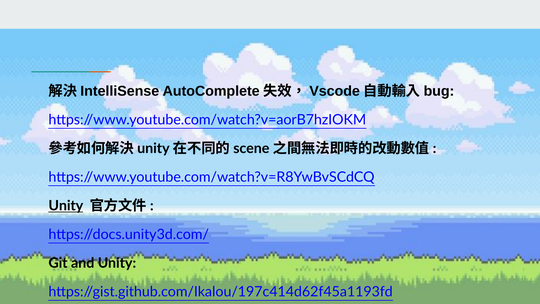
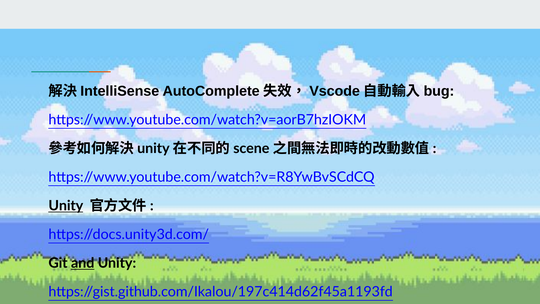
and underline: none -> present (83, 263)
